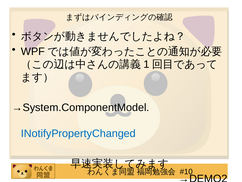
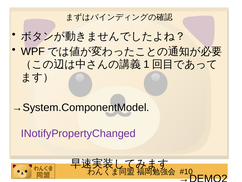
INotifyPropertyChanged colour: blue -> purple (78, 133)
